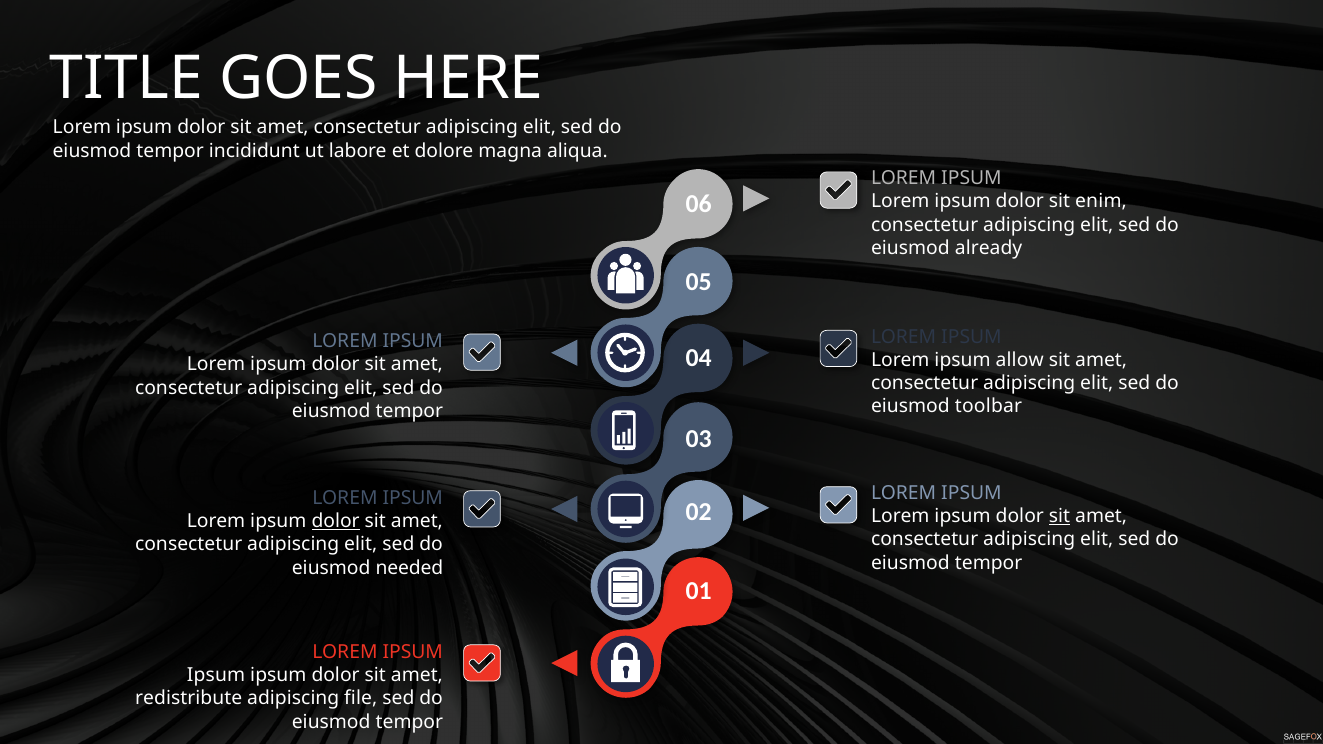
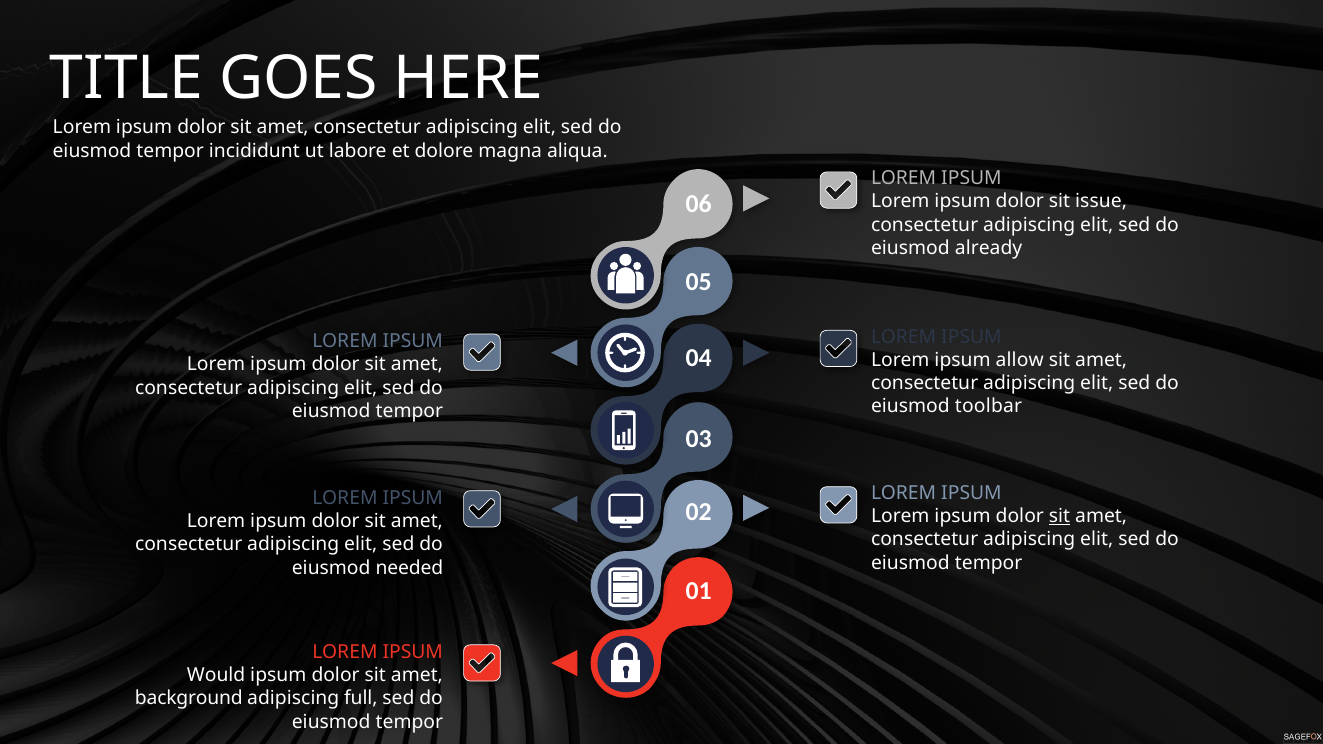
enim: enim -> issue (1101, 202)
dolor underline: present -> none (336, 522)
Ipsum: Ipsum -> Would (216, 676)
redistribute: redistribute -> background (189, 699)
file: file -> full (361, 699)
